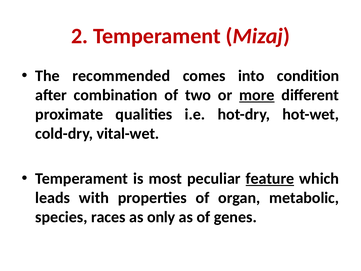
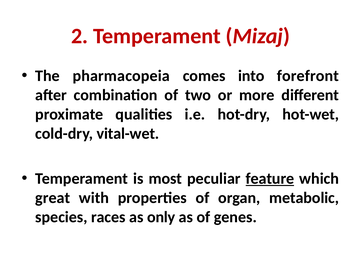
recommended: recommended -> pharmacopeia (121, 76)
condition: condition -> forefront (308, 76)
more underline: present -> none (257, 95)
leads: leads -> great (53, 198)
